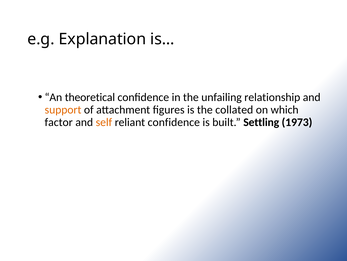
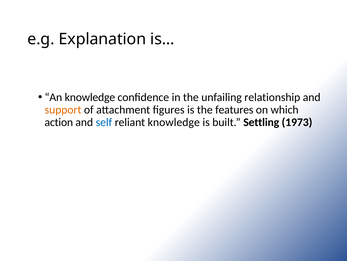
An theoretical: theoretical -> knowledge (90, 97)
collated: collated -> features (234, 110)
factor: factor -> action (59, 122)
self colour: orange -> blue (104, 122)
reliant confidence: confidence -> knowledge (174, 122)
